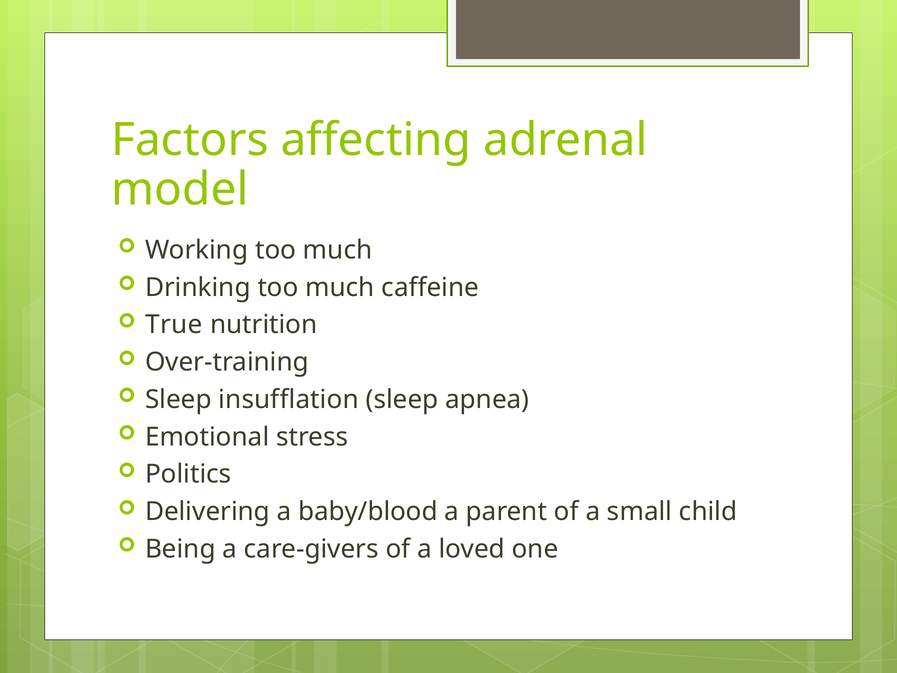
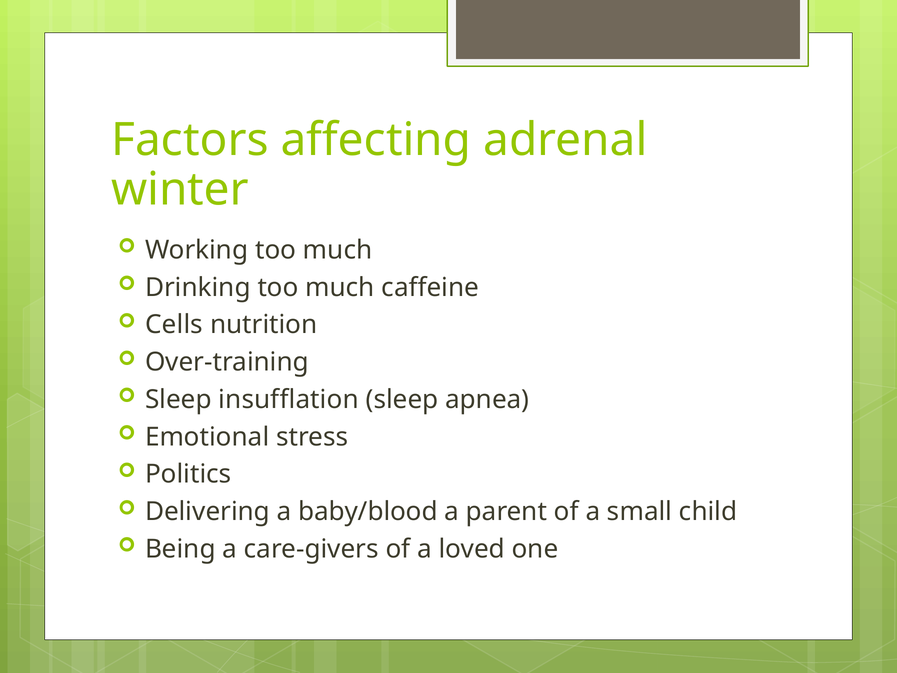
model: model -> winter (180, 190)
True: True -> Cells (174, 325)
